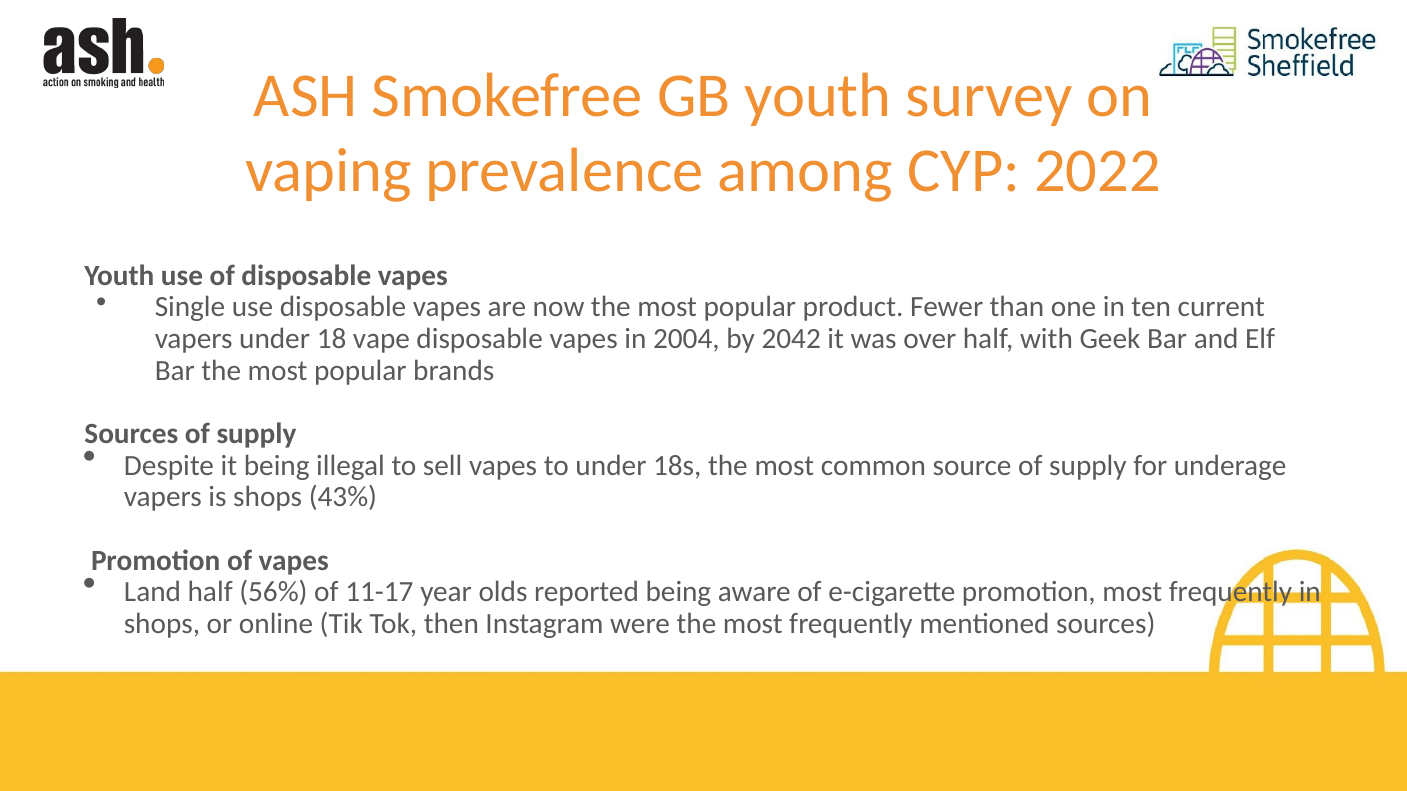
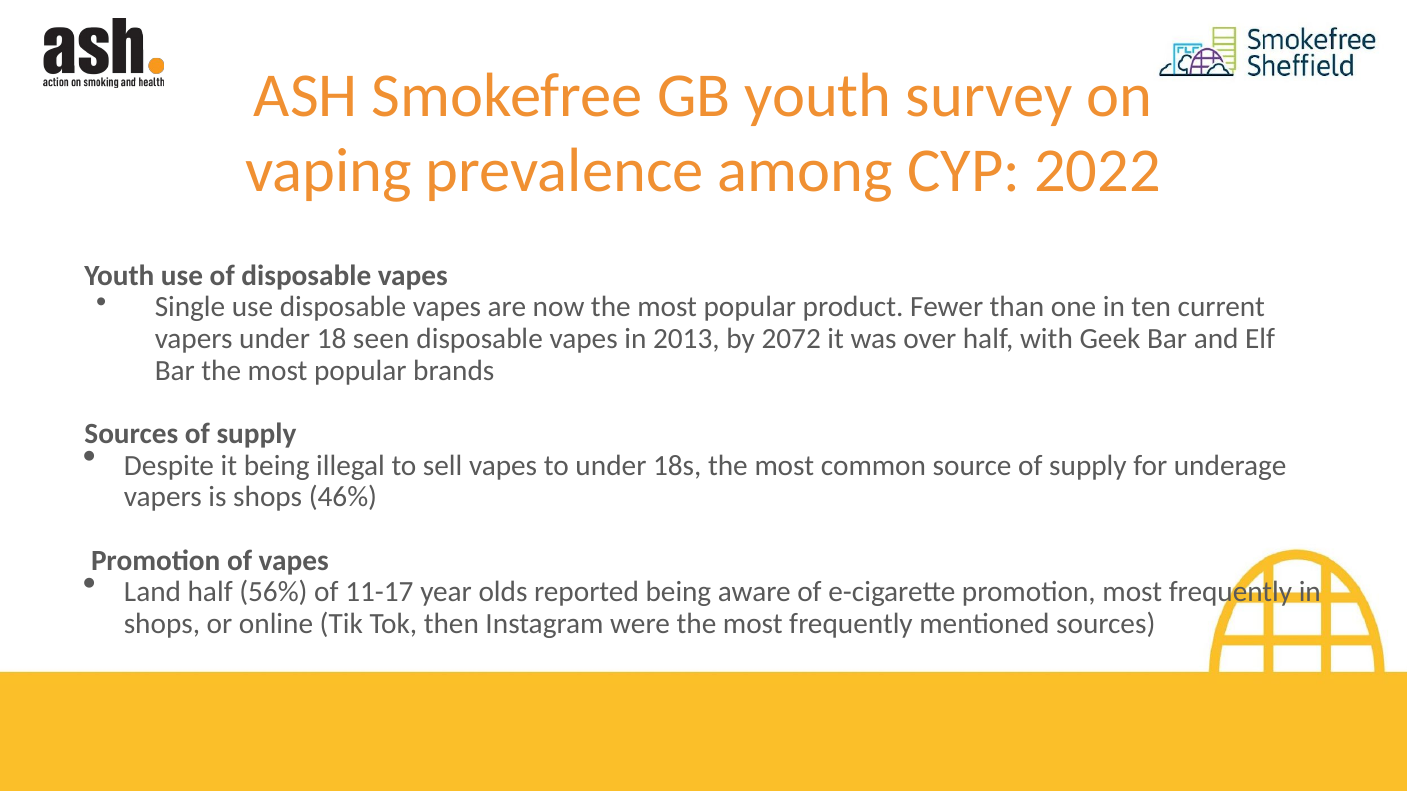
vape: vape -> seen (381, 339)
2004: 2004 -> 2013 (686, 339)
2042: 2042 -> 2072 (791, 339)
43%: 43% -> 46% (343, 498)
